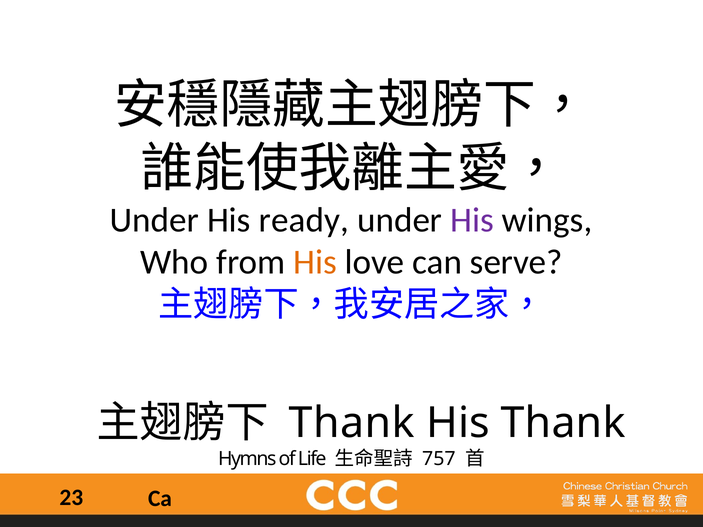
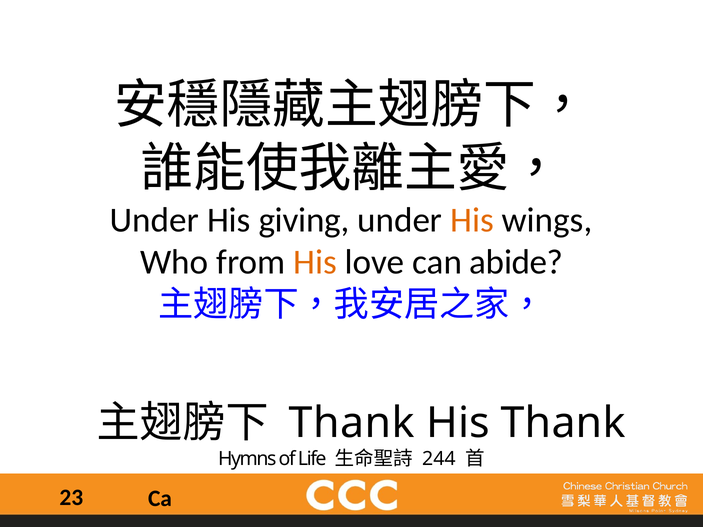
ready: ready -> giving (304, 220)
His colour: purple -> orange (472, 220)
serve: serve -> abide (516, 262)
757: 757 -> 244 (439, 459)
